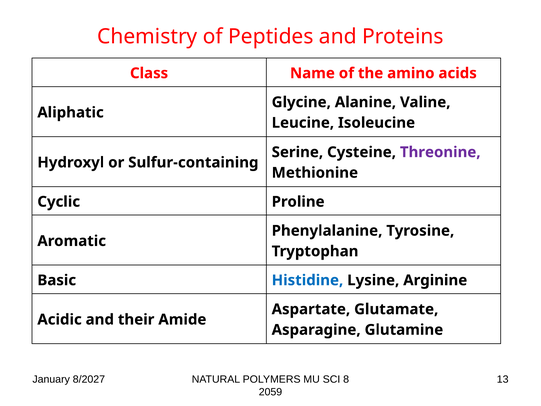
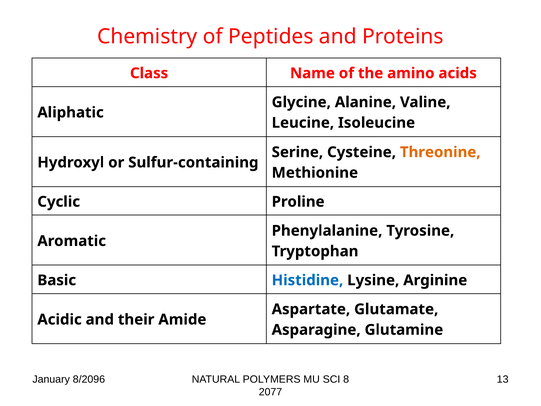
Threonine colour: purple -> orange (440, 152)
8/2027: 8/2027 -> 8/2096 (89, 379)
2059: 2059 -> 2077 (270, 392)
